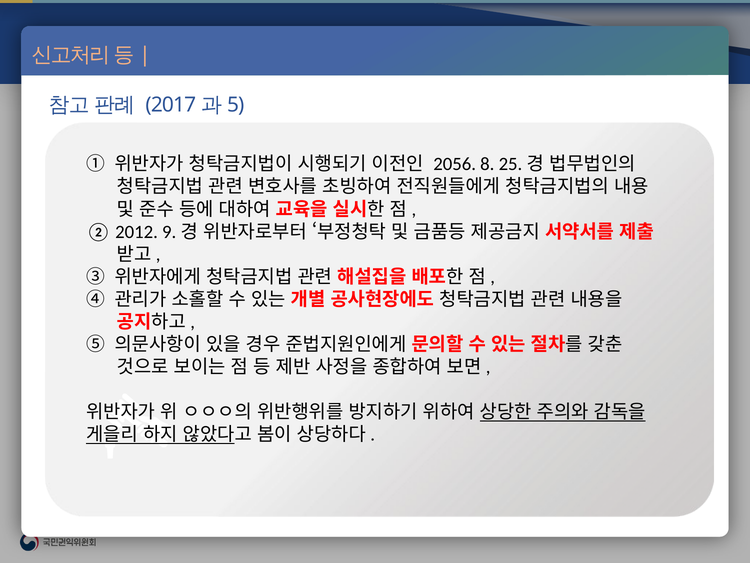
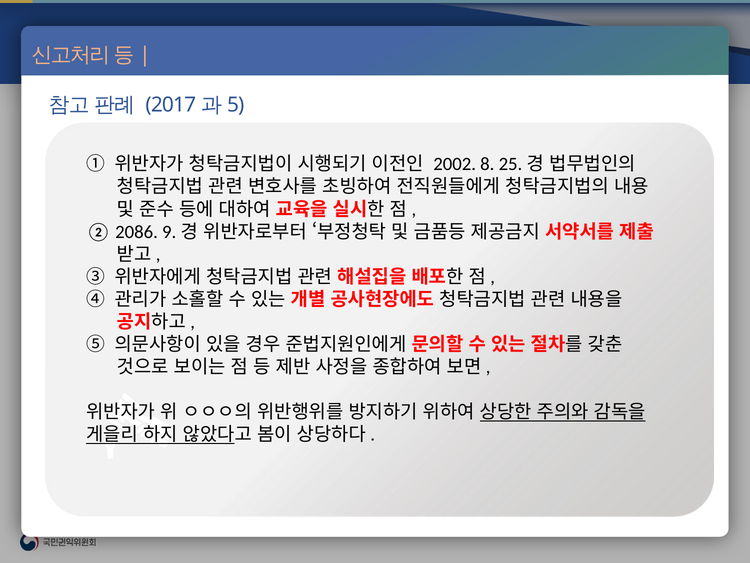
2056: 2056 -> 2002 (455, 164)
2012: 2012 -> 2086 (137, 232)
